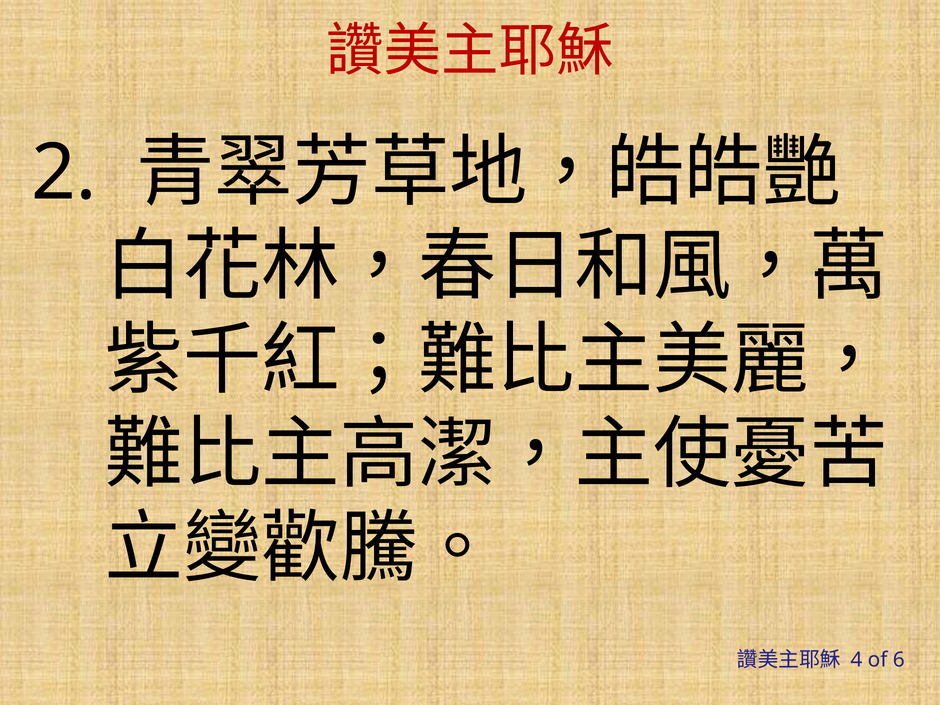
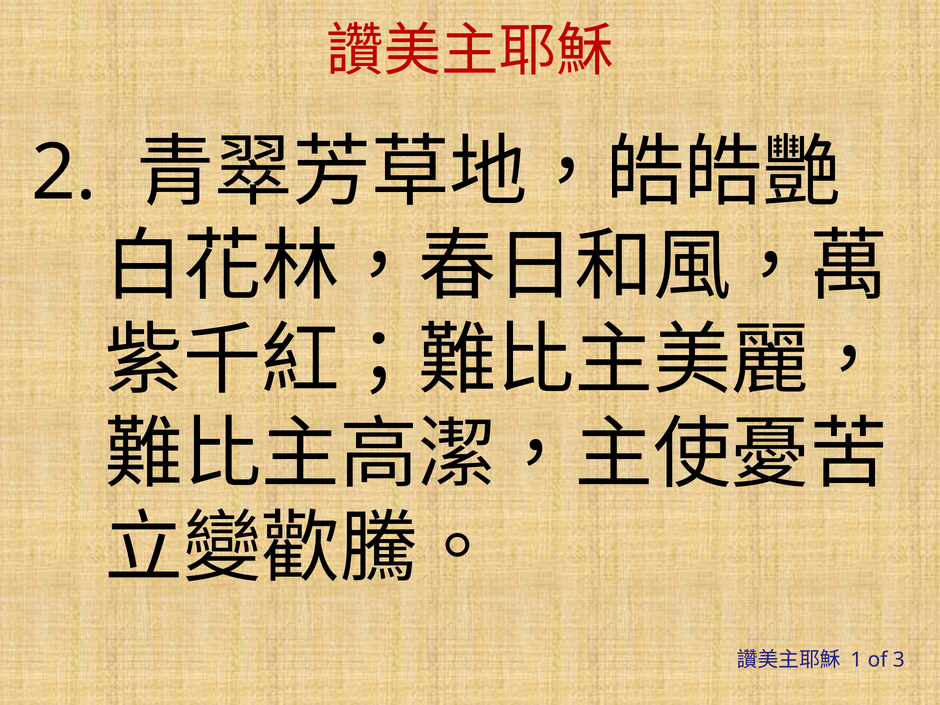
4: 4 -> 1 (856, 660)
6: 6 -> 3 (899, 660)
